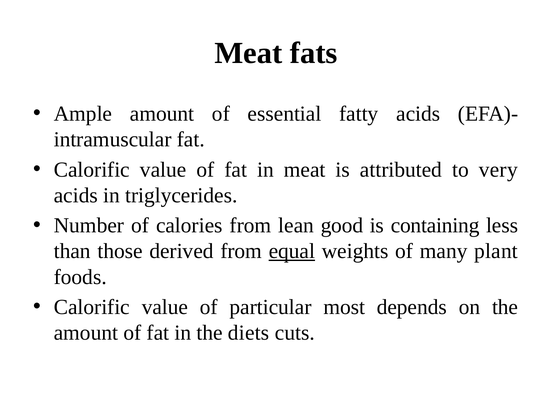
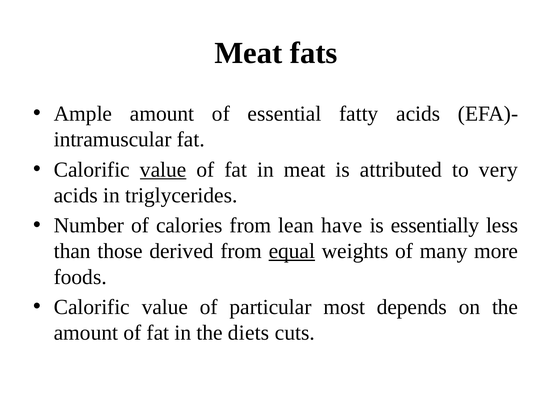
value underline: none -> present (163, 170)
good: good -> have (342, 225)
containing: containing -> essentially (435, 225)
plant: plant -> more (496, 251)
